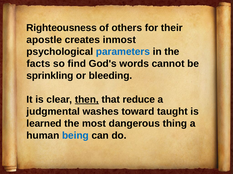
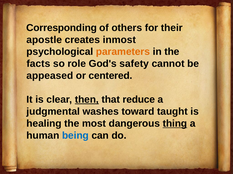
Righteousness: Righteousness -> Corresponding (62, 28)
parameters colour: blue -> orange (123, 52)
find: find -> role (77, 64)
words: words -> safety (134, 64)
sprinkling: sprinkling -> appeased (50, 76)
bleeding: bleeding -> centered (111, 76)
learned: learned -> healing (44, 124)
thing underline: none -> present (175, 124)
